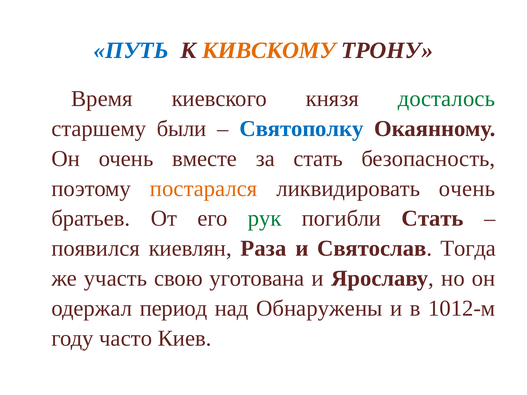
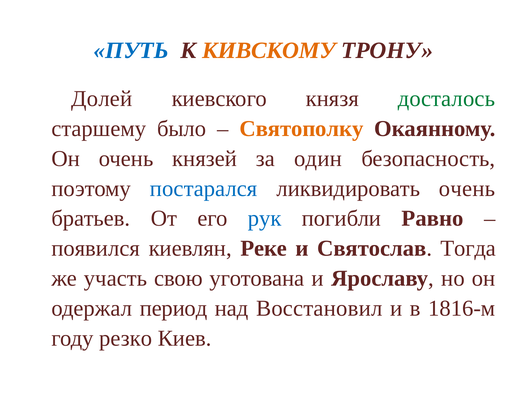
Время: Время -> Долей (102, 99)
были: были -> было (182, 129)
Святополку colour: blue -> orange (301, 129)
вместе: вместе -> князей (205, 159)
за стать: стать -> один (318, 159)
постарался colour: orange -> blue (204, 189)
рук colour: green -> blue (265, 219)
погибли Стать: Стать -> Равно (433, 219)
Раза: Раза -> Реке (264, 249)
Обнаружены: Обнаружены -> Восстановил (319, 309)
1012-м: 1012-м -> 1816-м (462, 309)
часто: часто -> резко (126, 338)
